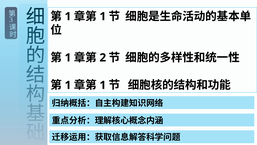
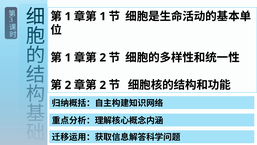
1: 1 -> 2 (68, 85)
1: 1 -> 2 (103, 85)
